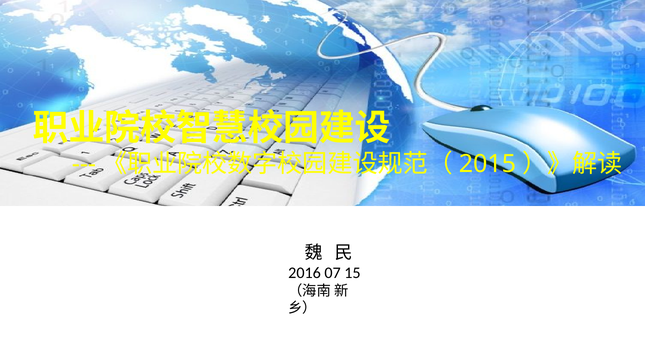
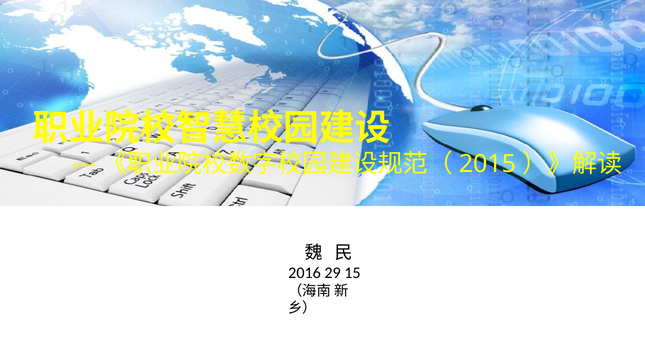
07: 07 -> 29 (333, 273)
